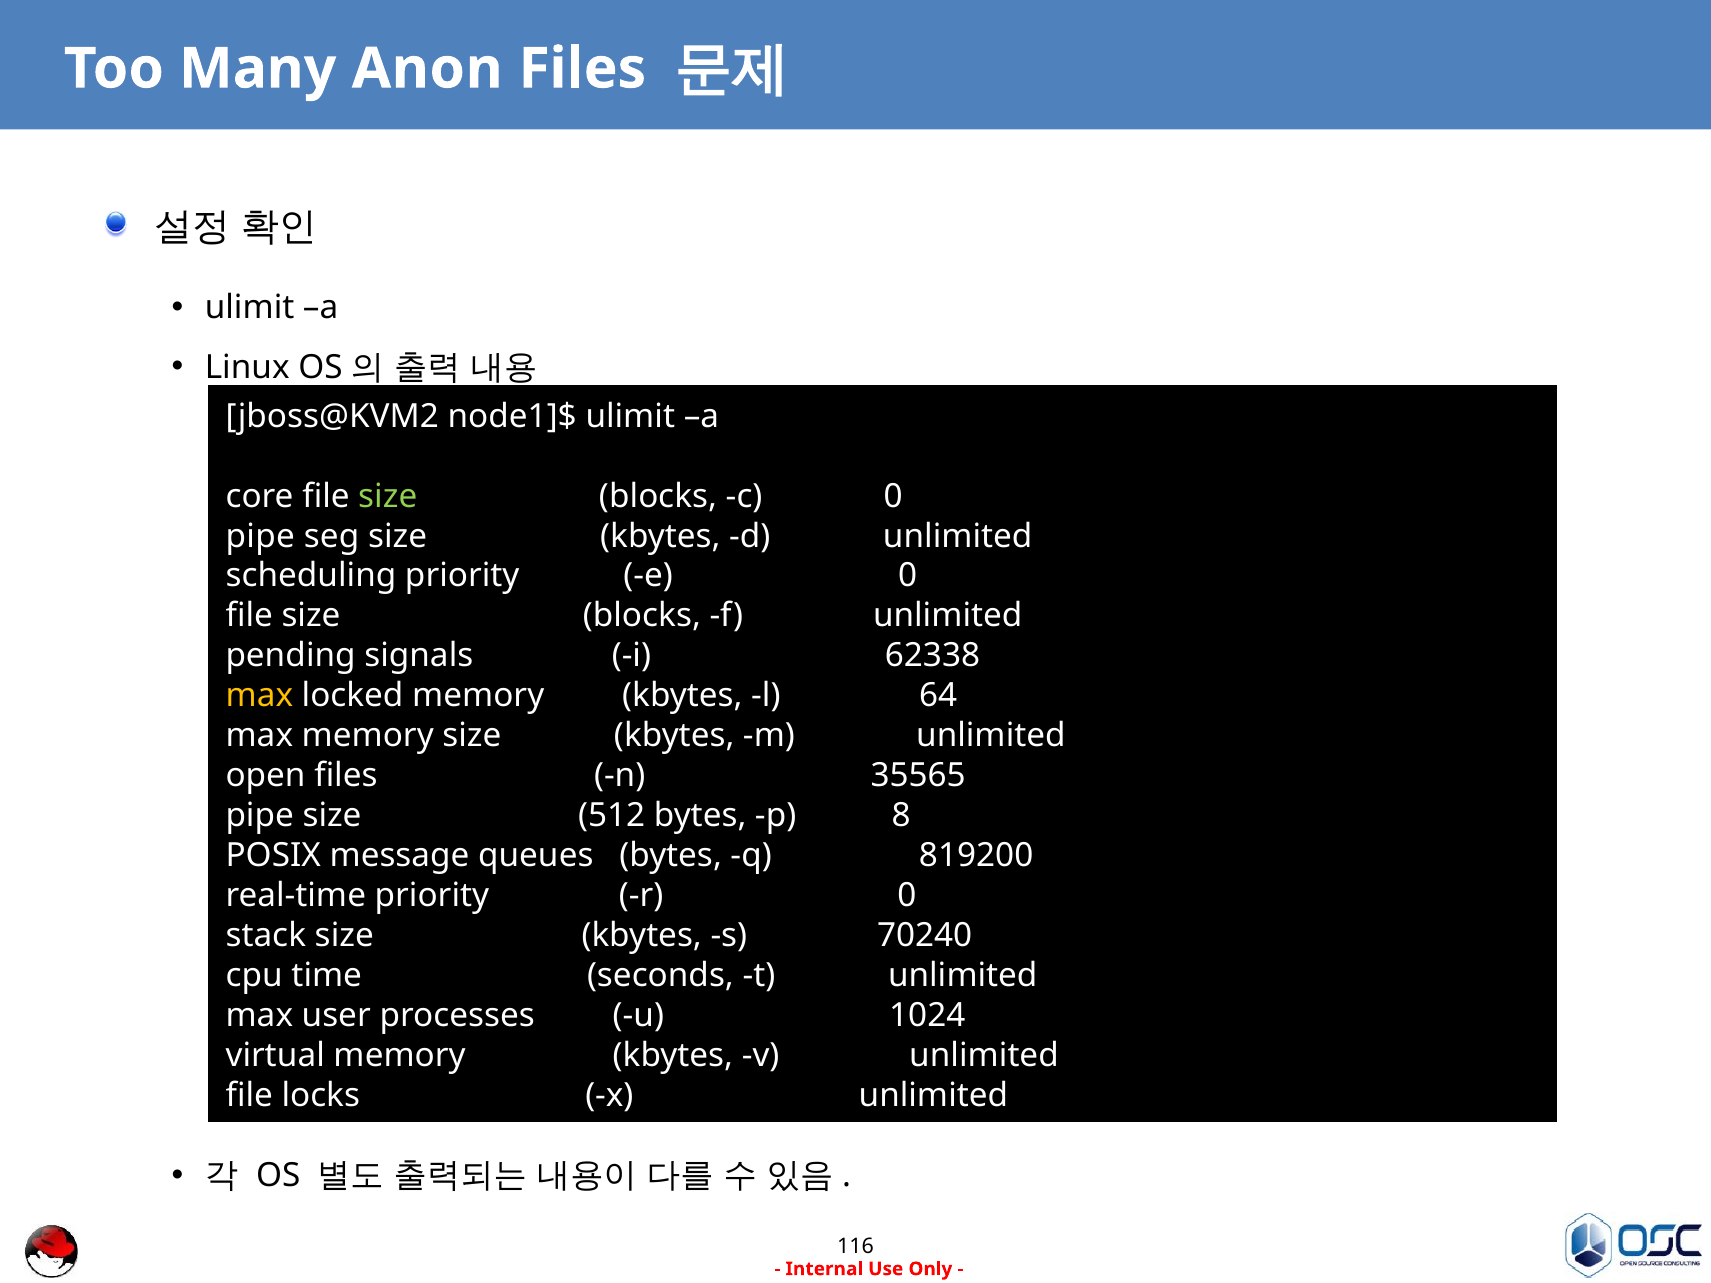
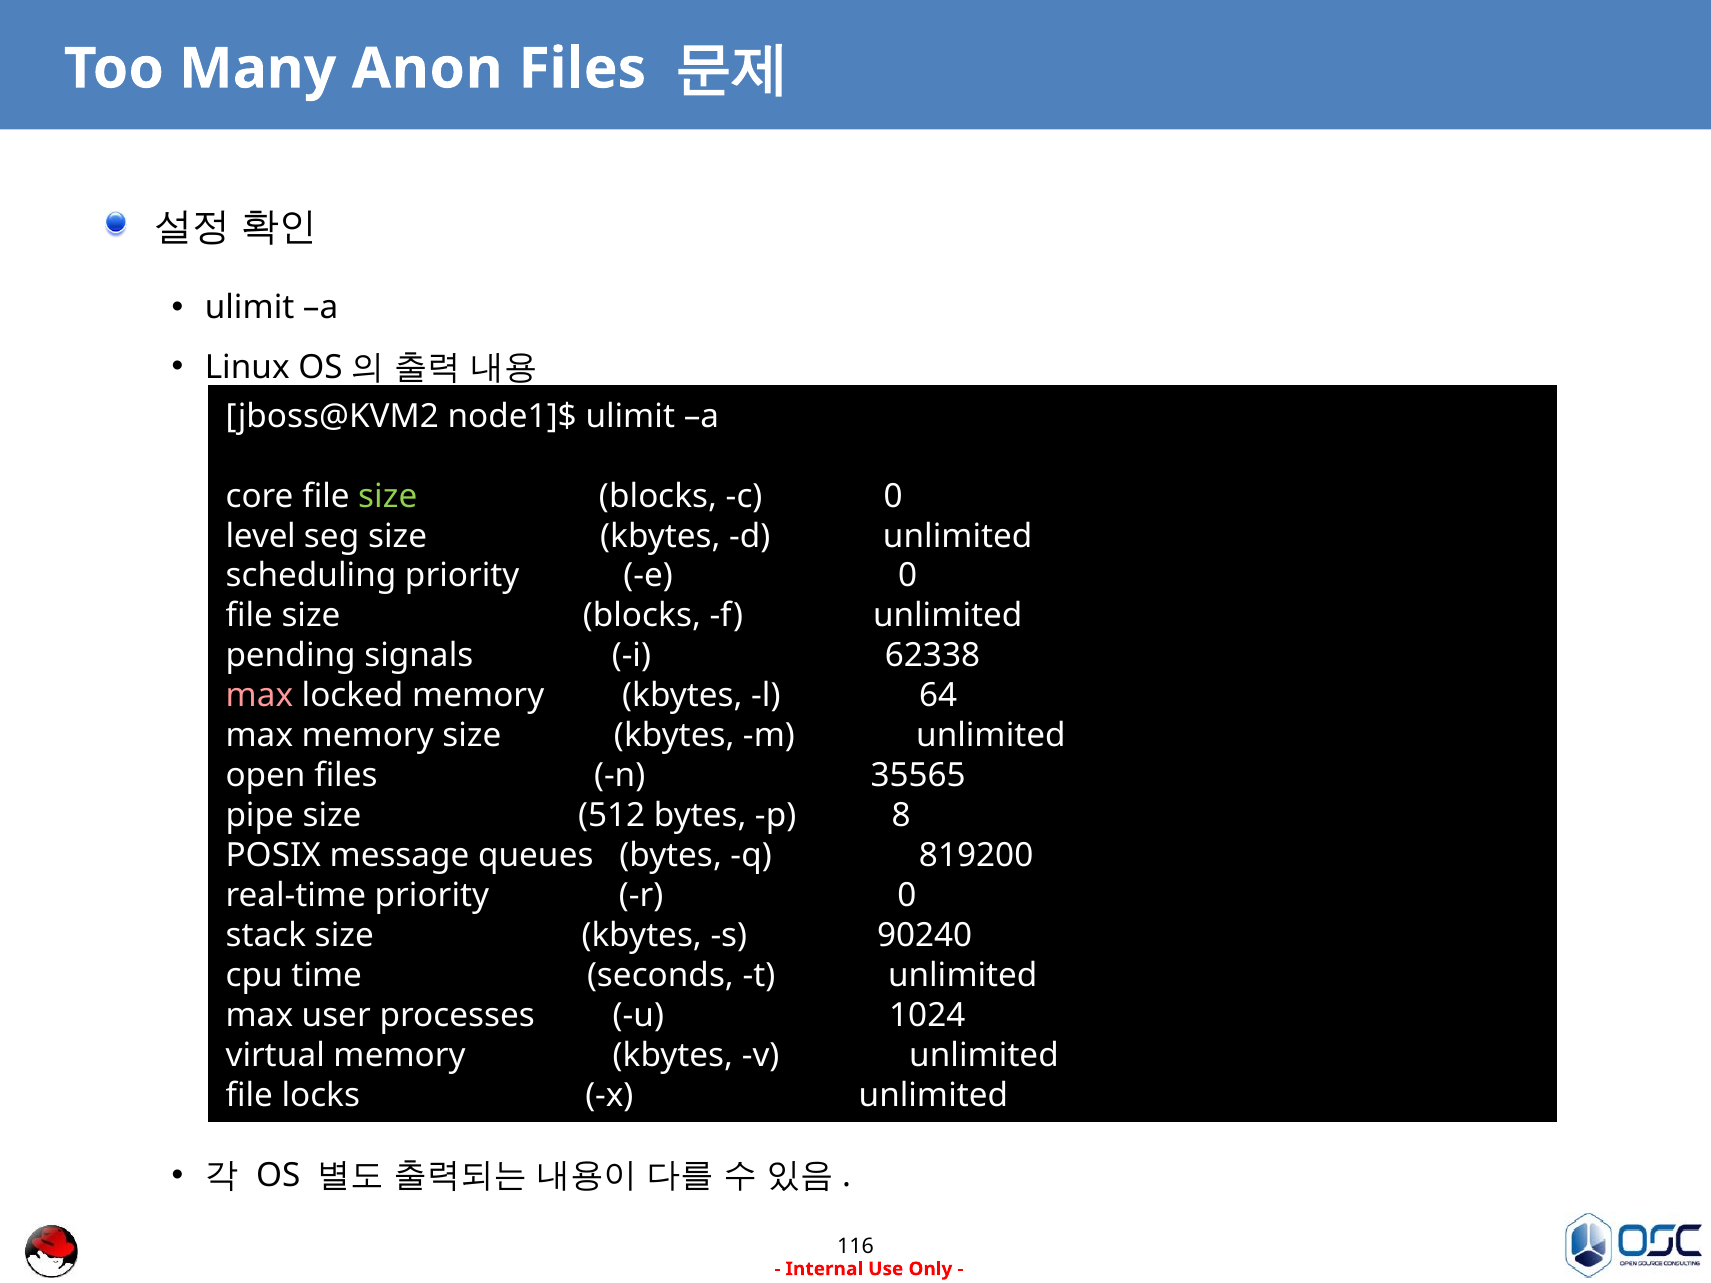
pipe: pipe -> level (261, 536)
max colour: yellow -> pink (259, 696)
70240: 70240 -> 90240 (925, 936)
